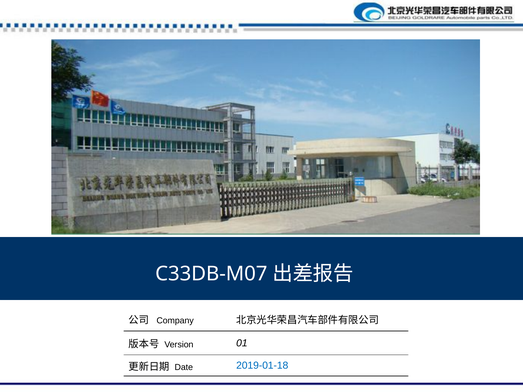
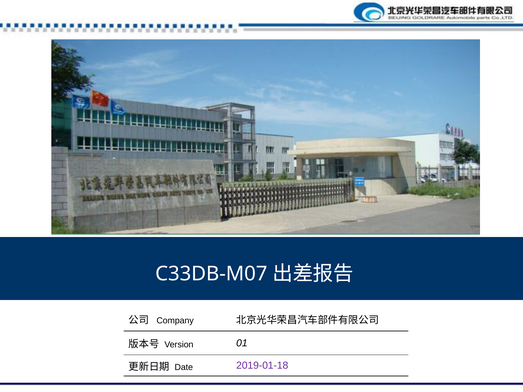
2019-01-18 colour: blue -> purple (262, 366)
